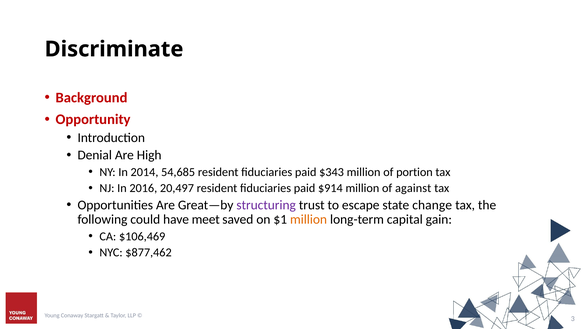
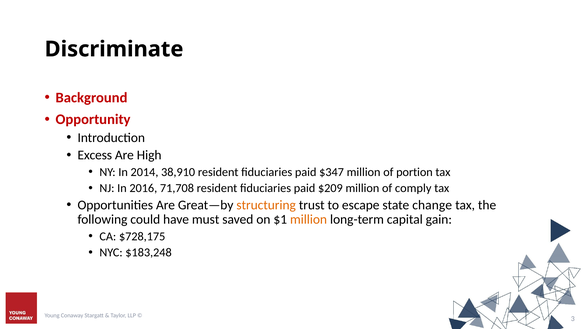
Denial: Denial -> Excess (95, 155)
54,685: 54,685 -> 38,910 (178, 172)
$343: $343 -> $347 (332, 172)
20,497: 20,497 -> 71,708 (177, 188)
$914: $914 -> $209 (330, 188)
against: against -> comply (413, 188)
structuring colour: purple -> orange (266, 205)
meet: meet -> must (206, 220)
$106,469: $106,469 -> $728,175 (142, 236)
$877,462: $877,462 -> $183,248 (149, 253)
